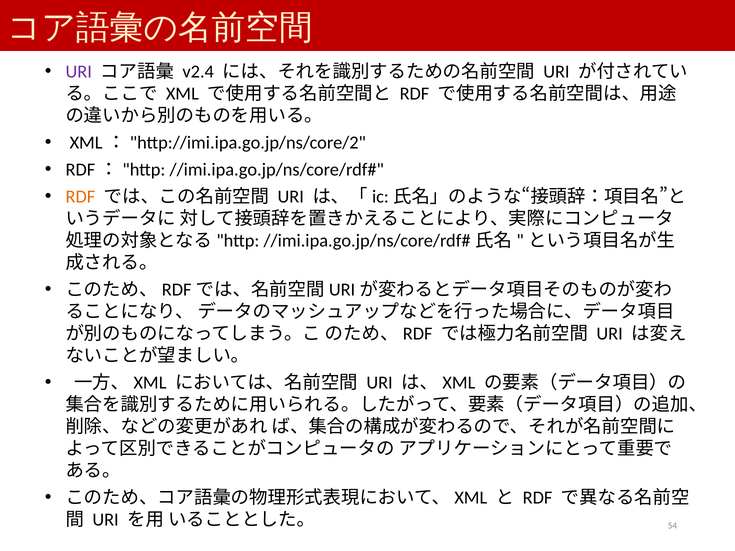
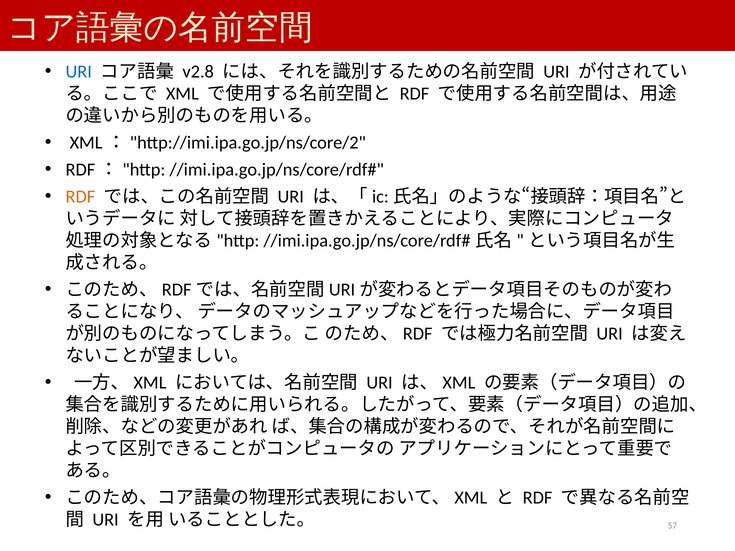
URI colour: purple -> blue (79, 72)
v2.4: v2.4 -> v2.8 (198, 72)
54: 54 -> 57 (672, 526)
